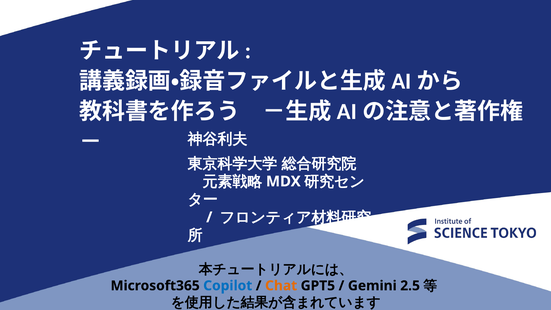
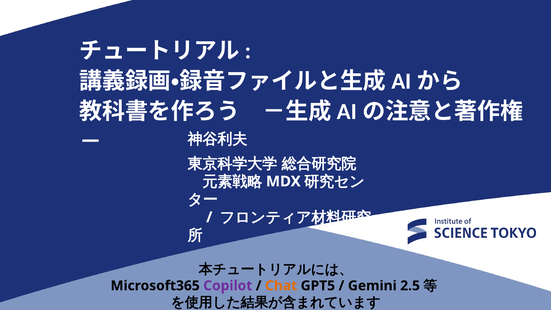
Copilot colour: blue -> purple (228, 286)
